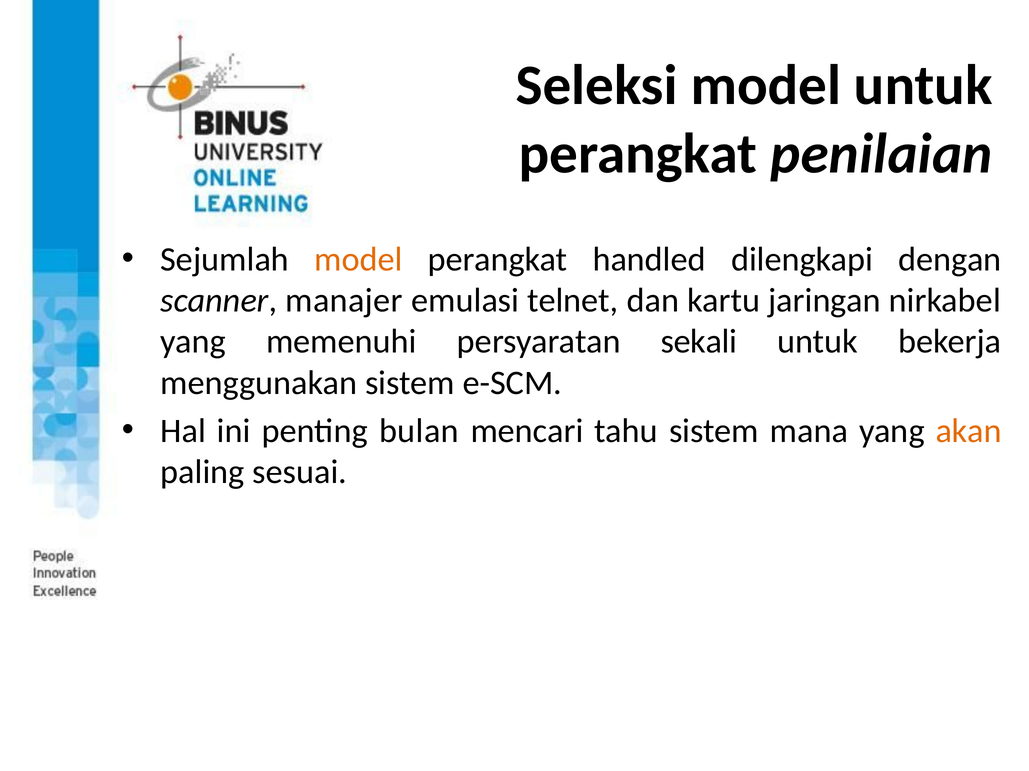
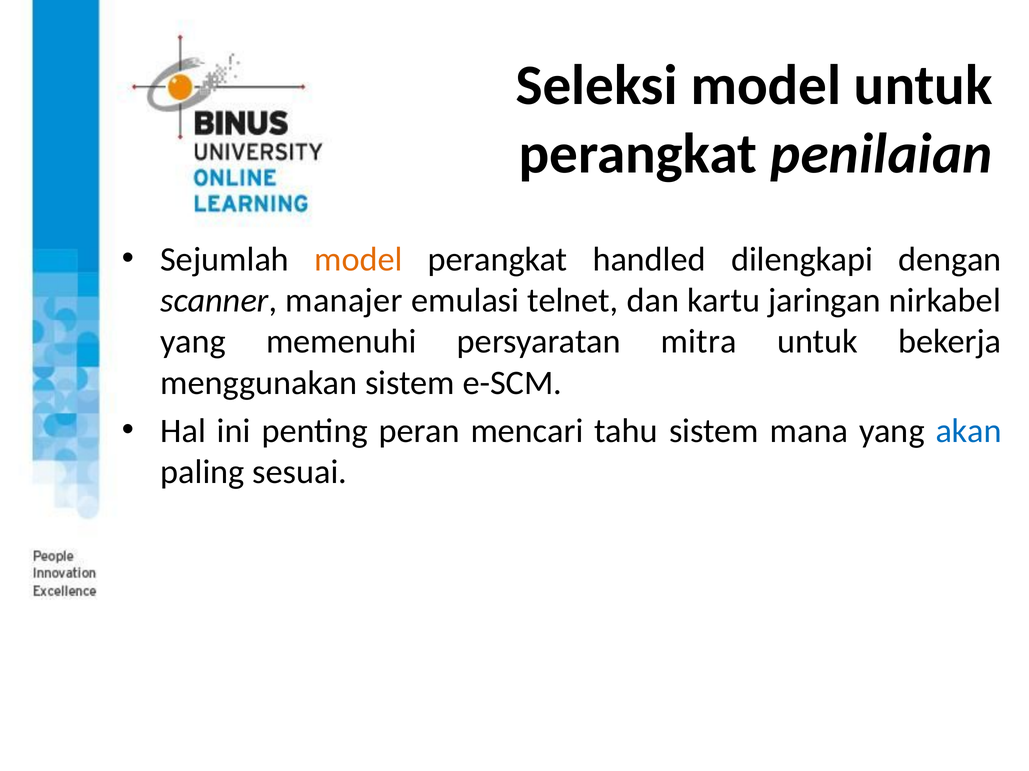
sekali: sekali -> mitra (699, 342)
bulan: bulan -> peran (419, 431)
akan colour: orange -> blue (969, 431)
